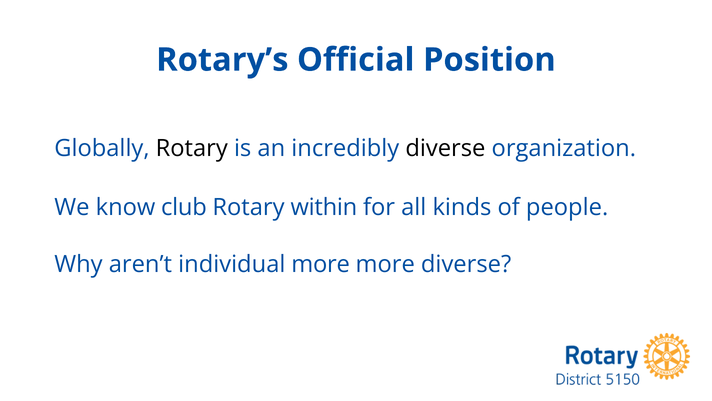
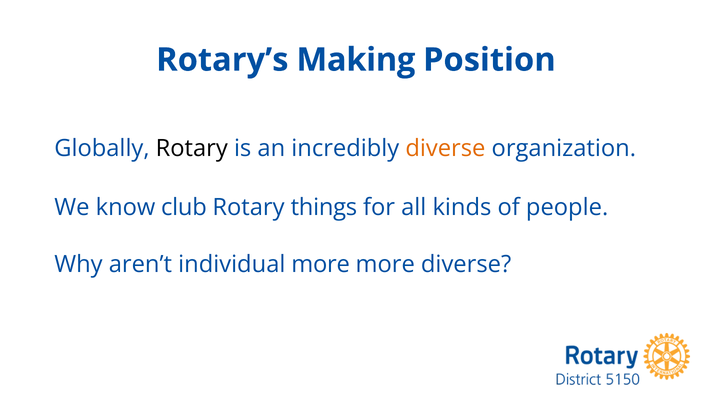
Official: Official -> Making (356, 60)
diverse colour: black -> orange (445, 148)
within: within -> things (324, 207)
